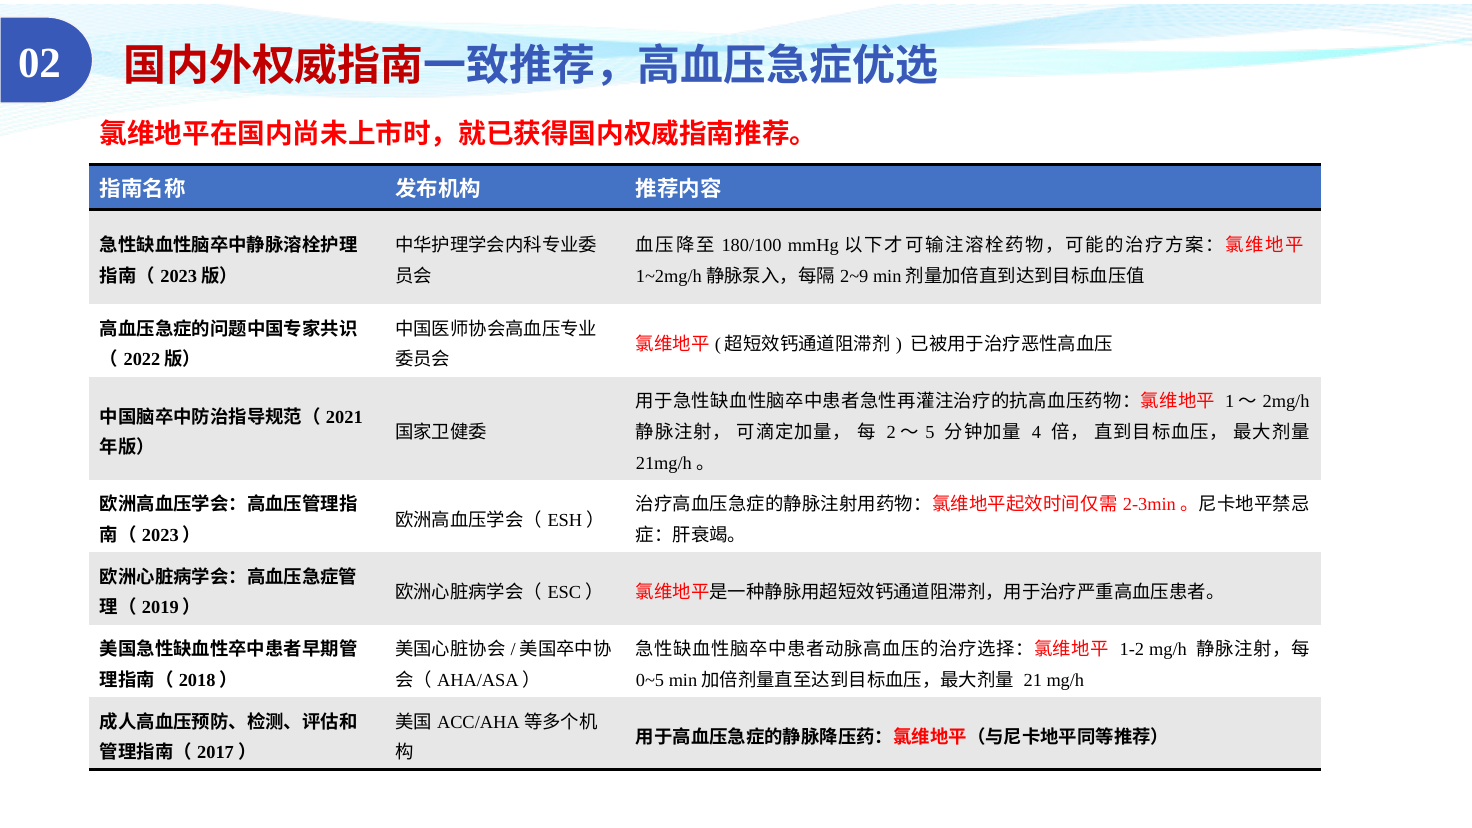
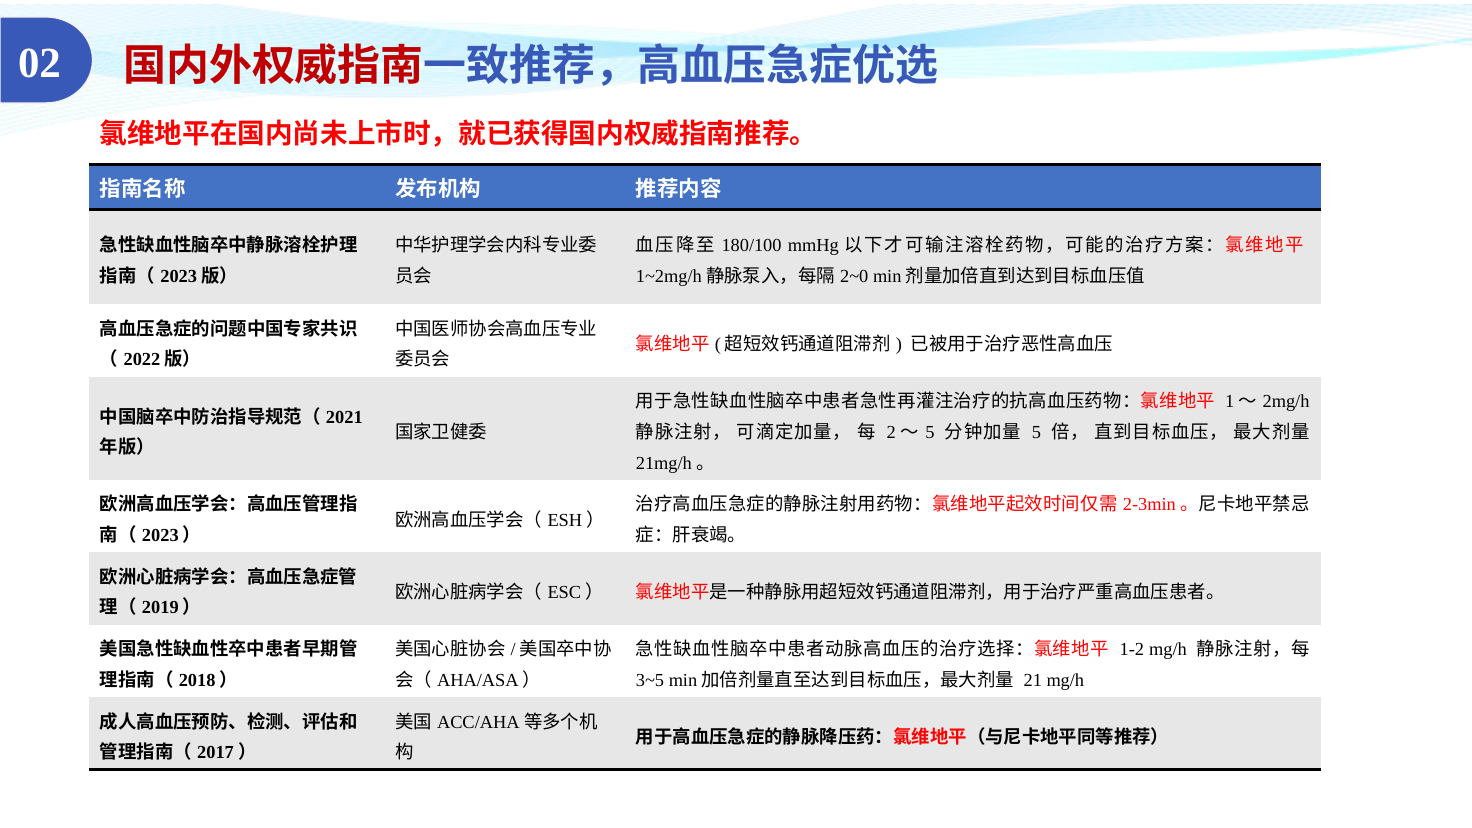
2~9: 2~9 -> 2~0 (854, 276)
4: 4 -> 5 (1037, 432)
0~5: 0~5 -> 3~5 (650, 680)
